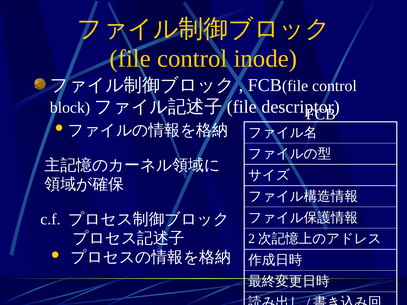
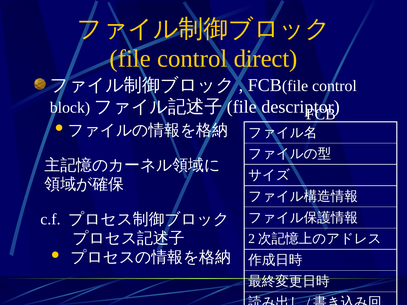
inode: inode -> direct (266, 59)
